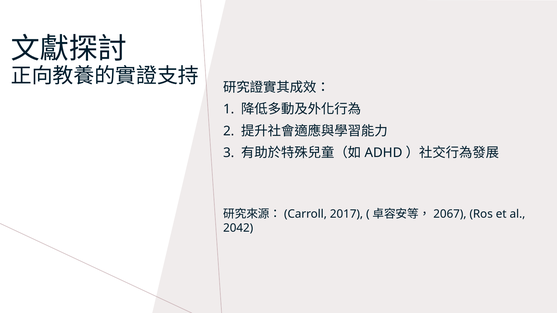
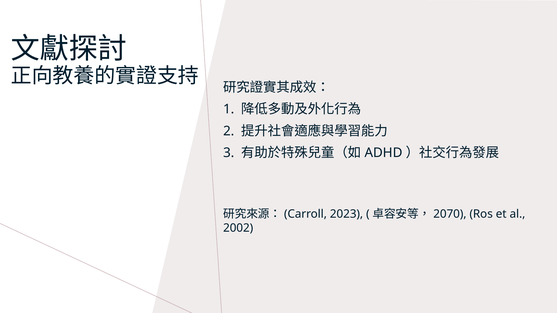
2017: 2017 -> 2023 (347, 214)
2067: 2067 -> 2070 (450, 214)
2042: 2042 -> 2002 (238, 228)
